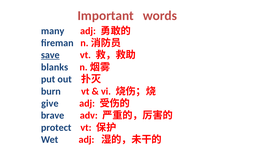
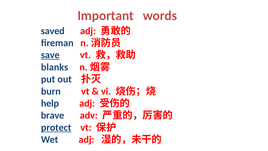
many: many -> saved (53, 31)
give: give -> help (50, 103)
protect underline: none -> present (56, 127)
